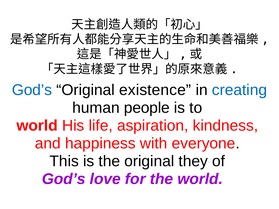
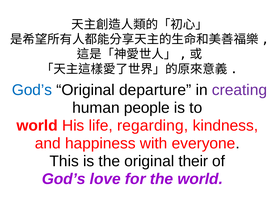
existence: existence -> departure (155, 90)
creating colour: blue -> purple (240, 90)
aspiration: aspiration -> regarding (153, 126)
they: they -> their (193, 161)
